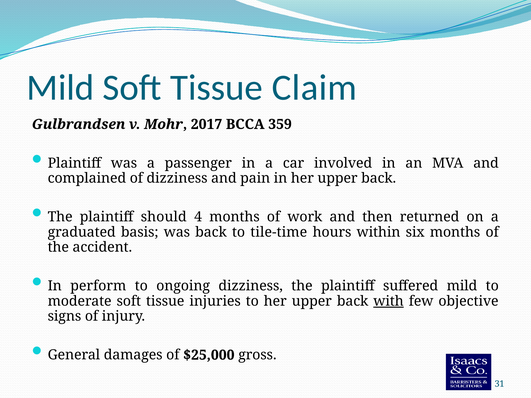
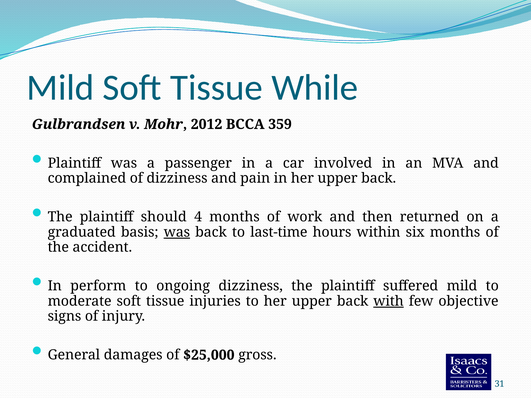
Claim: Claim -> While (315, 88)
2017: 2017 -> 2012 (207, 124)
was underline: none -> present (177, 232)
tile-time: tile-time -> last-time (279, 232)
